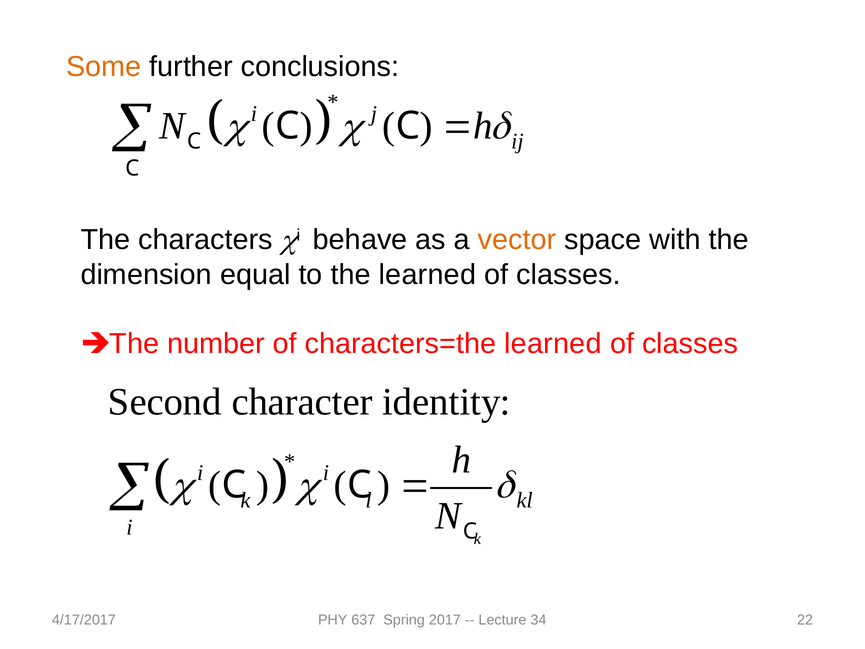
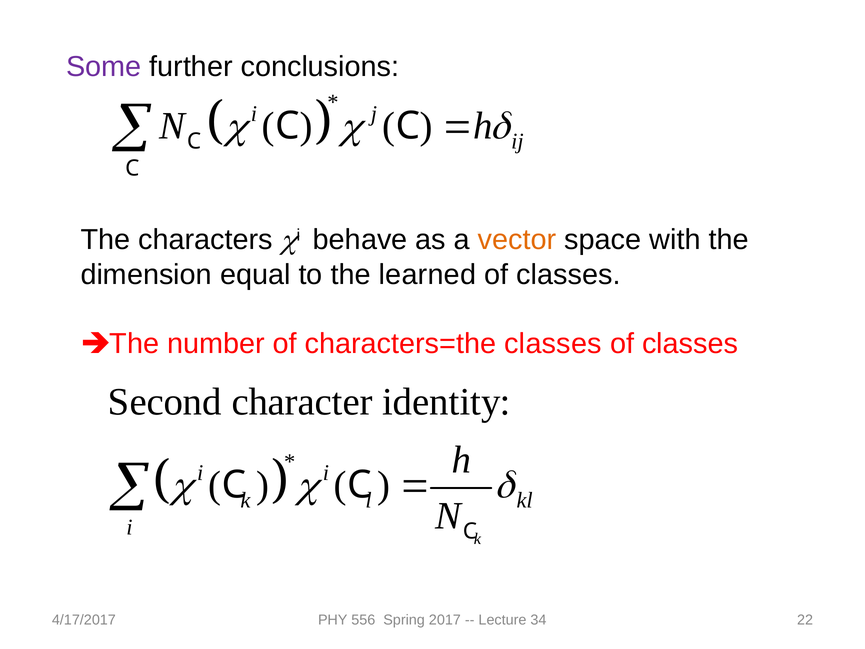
Some colour: orange -> purple (104, 67)
characters=the learned: learned -> classes (553, 344)
637: 637 -> 556 (363, 620)
